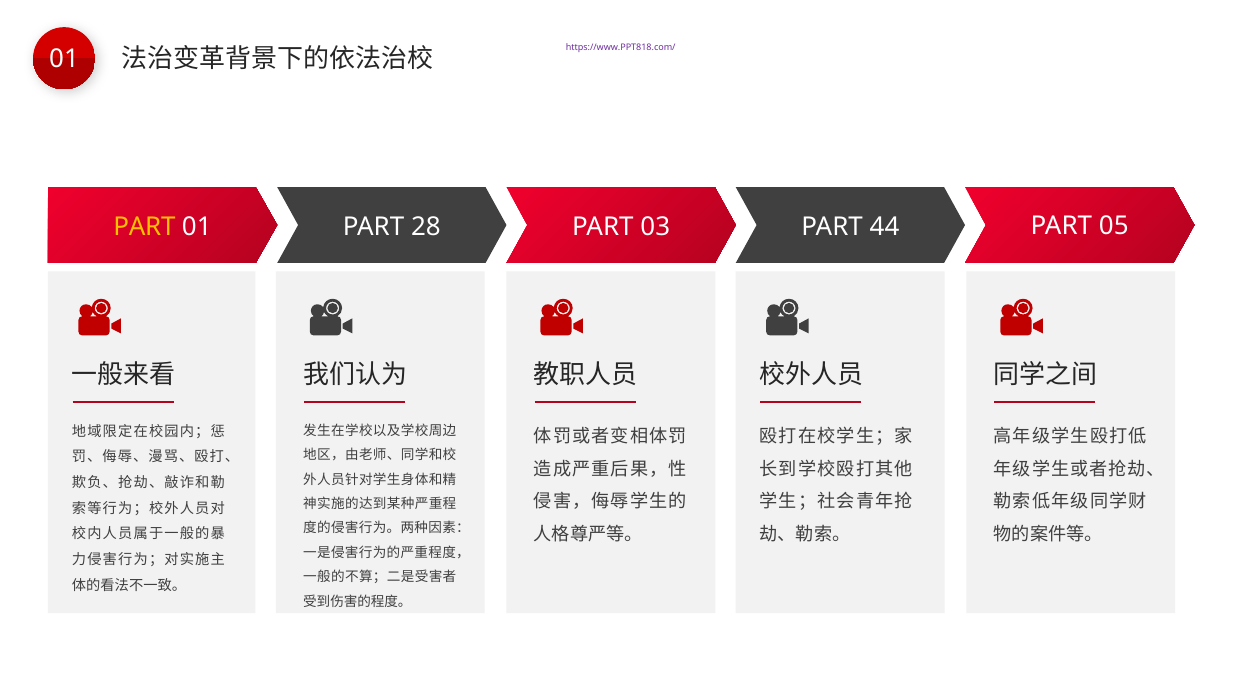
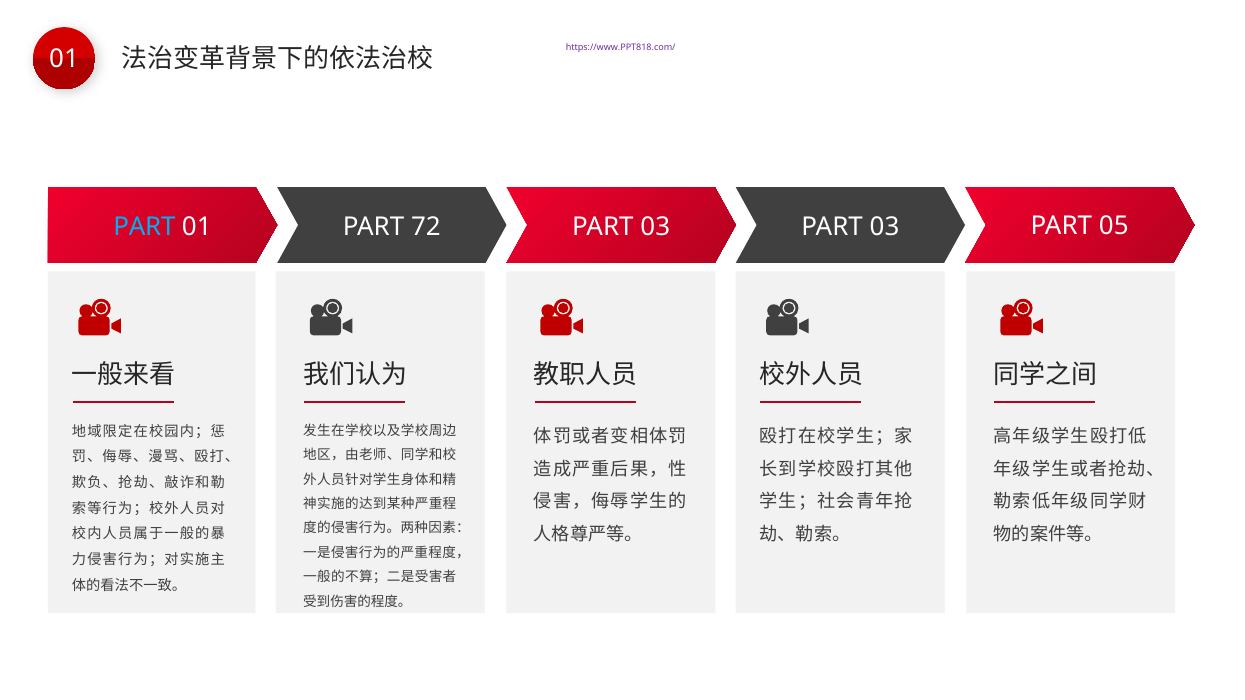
PART colour: yellow -> light blue (144, 227)
28: 28 -> 72 (426, 227)
44: 44 -> 03 (884, 227)
